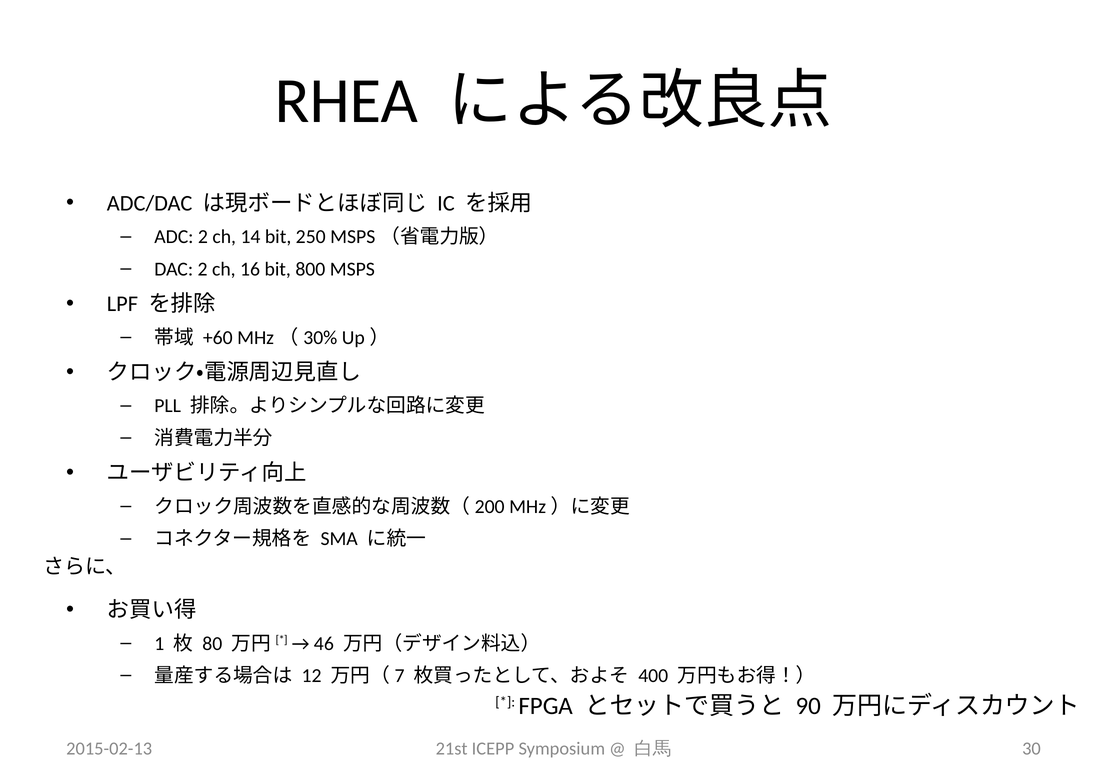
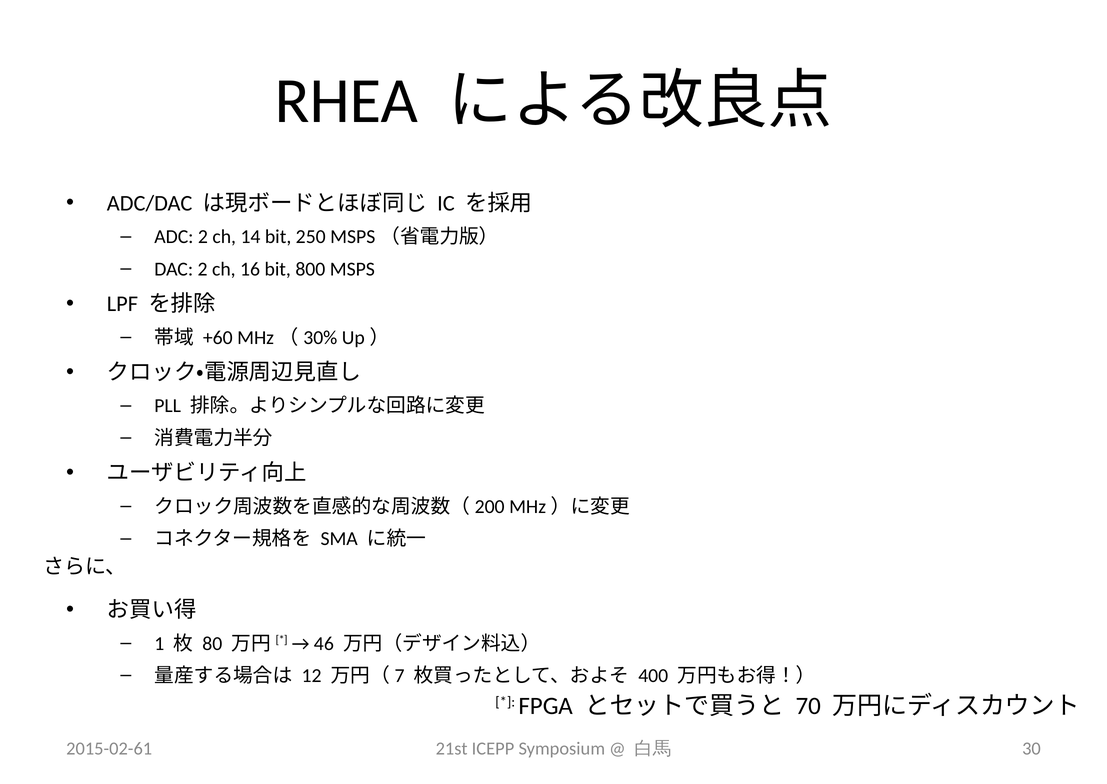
90: 90 -> 70 (808, 706)
2015-02-13: 2015-02-13 -> 2015-02-61 (109, 748)
